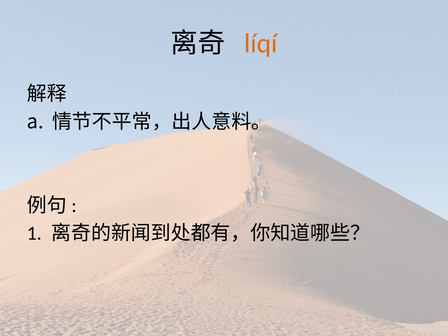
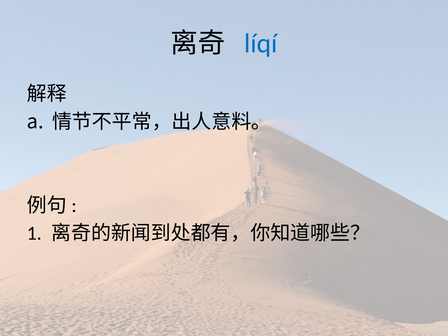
líqí colour: orange -> blue (261, 43)
